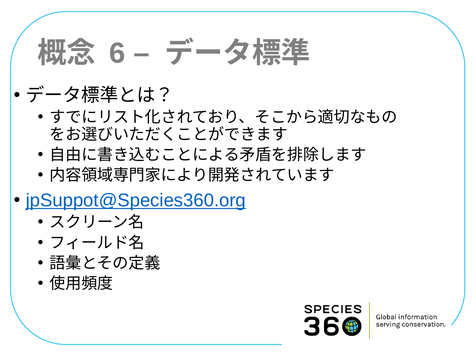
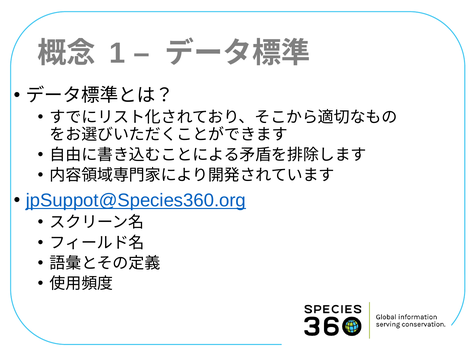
6: 6 -> 1 (117, 53)
